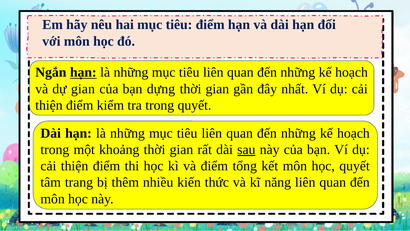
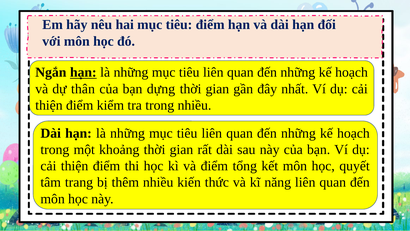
dự gian: gian -> thân (83, 89)
trong quyết: quyết -> nhiều (194, 105)
sau underline: present -> none (246, 149)
